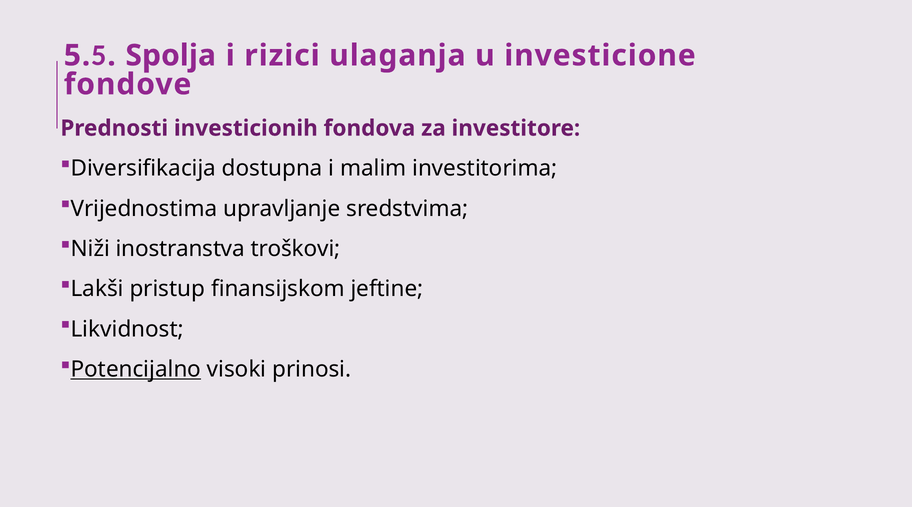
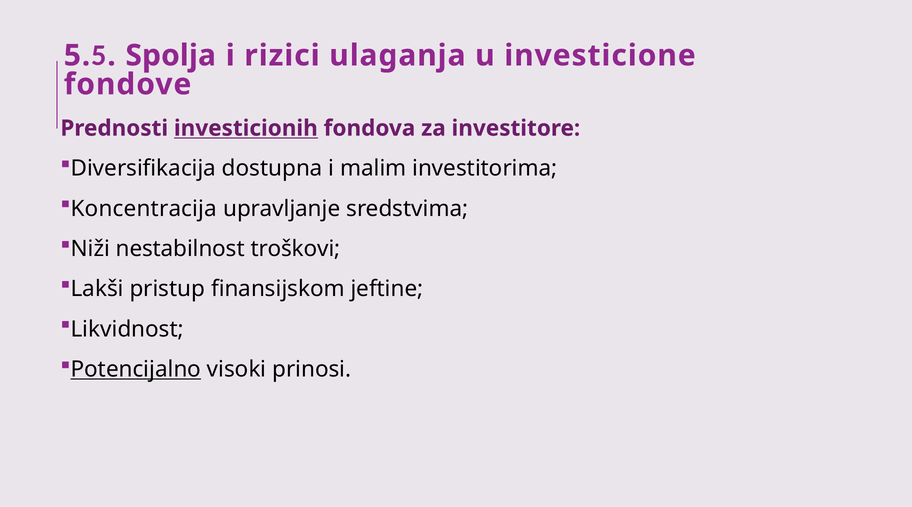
investicionih underline: none -> present (246, 128)
Vrijednostima: Vrijednostima -> Koncentracija (144, 208)
inostranstva: inostranstva -> nestabilnost (180, 249)
